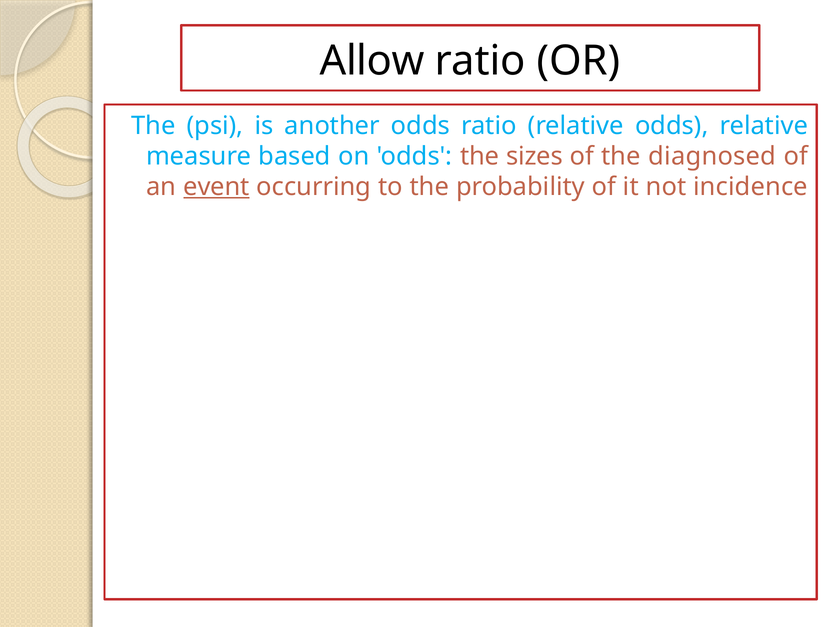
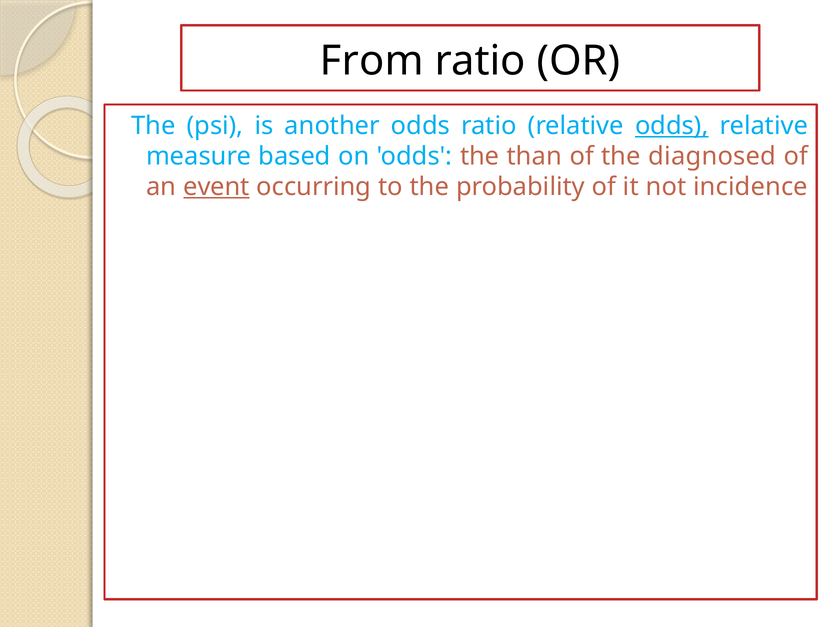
Allow: Allow -> From (372, 61)
odds underline: none -> present (672, 126)
sizes: sizes -> than (534, 156)
